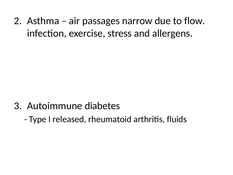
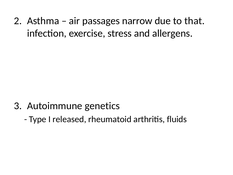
flow: flow -> that (195, 21)
diabetes: diabetes -> genetics (102, 106)
